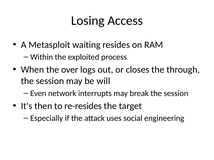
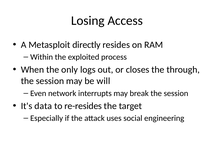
waiting: waiting -> directly (86, 45)
over: over -> only (70, 70)
then: then -> data (43, 106)
